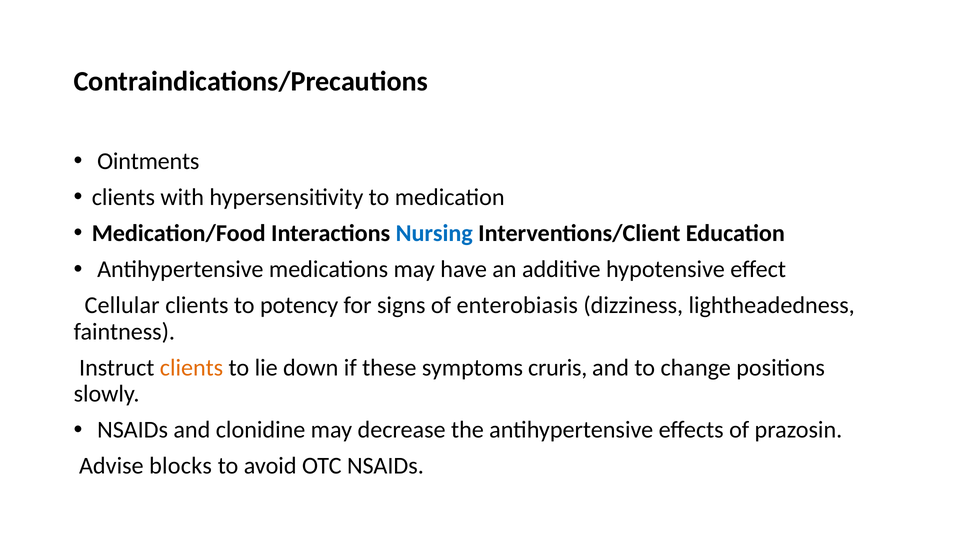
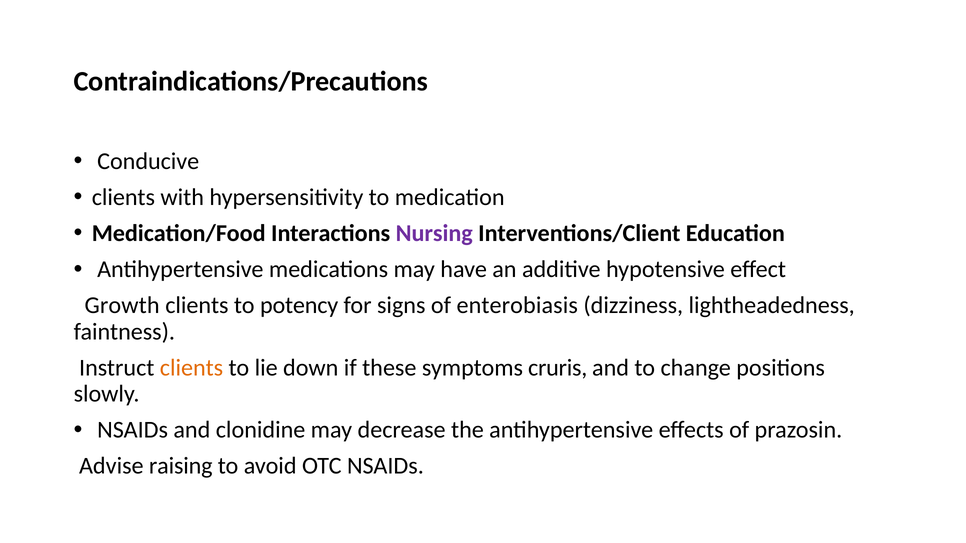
Ointments: Ointments -> Conducive (148, 161)
Nursing colour: blue -> purple (434, 233)
Cellular: Cellular -> Growth (122, 306)
blocks: blocks -> raising (181, 466)
